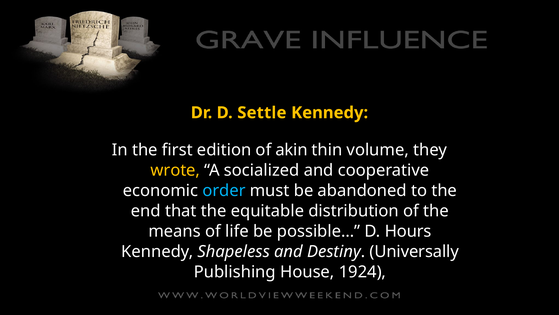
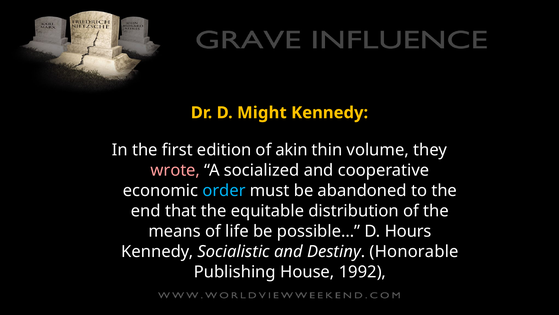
Settle: Settle -> Might (262, 113)
wrote colour: yellow -> pink (175, 170)
Shapeless: Shapeless -> Socialistic (234, 251)
Universally: Universally -> Honorable (414, 251)
1924: 1924 -> 1992 (362, 272)
